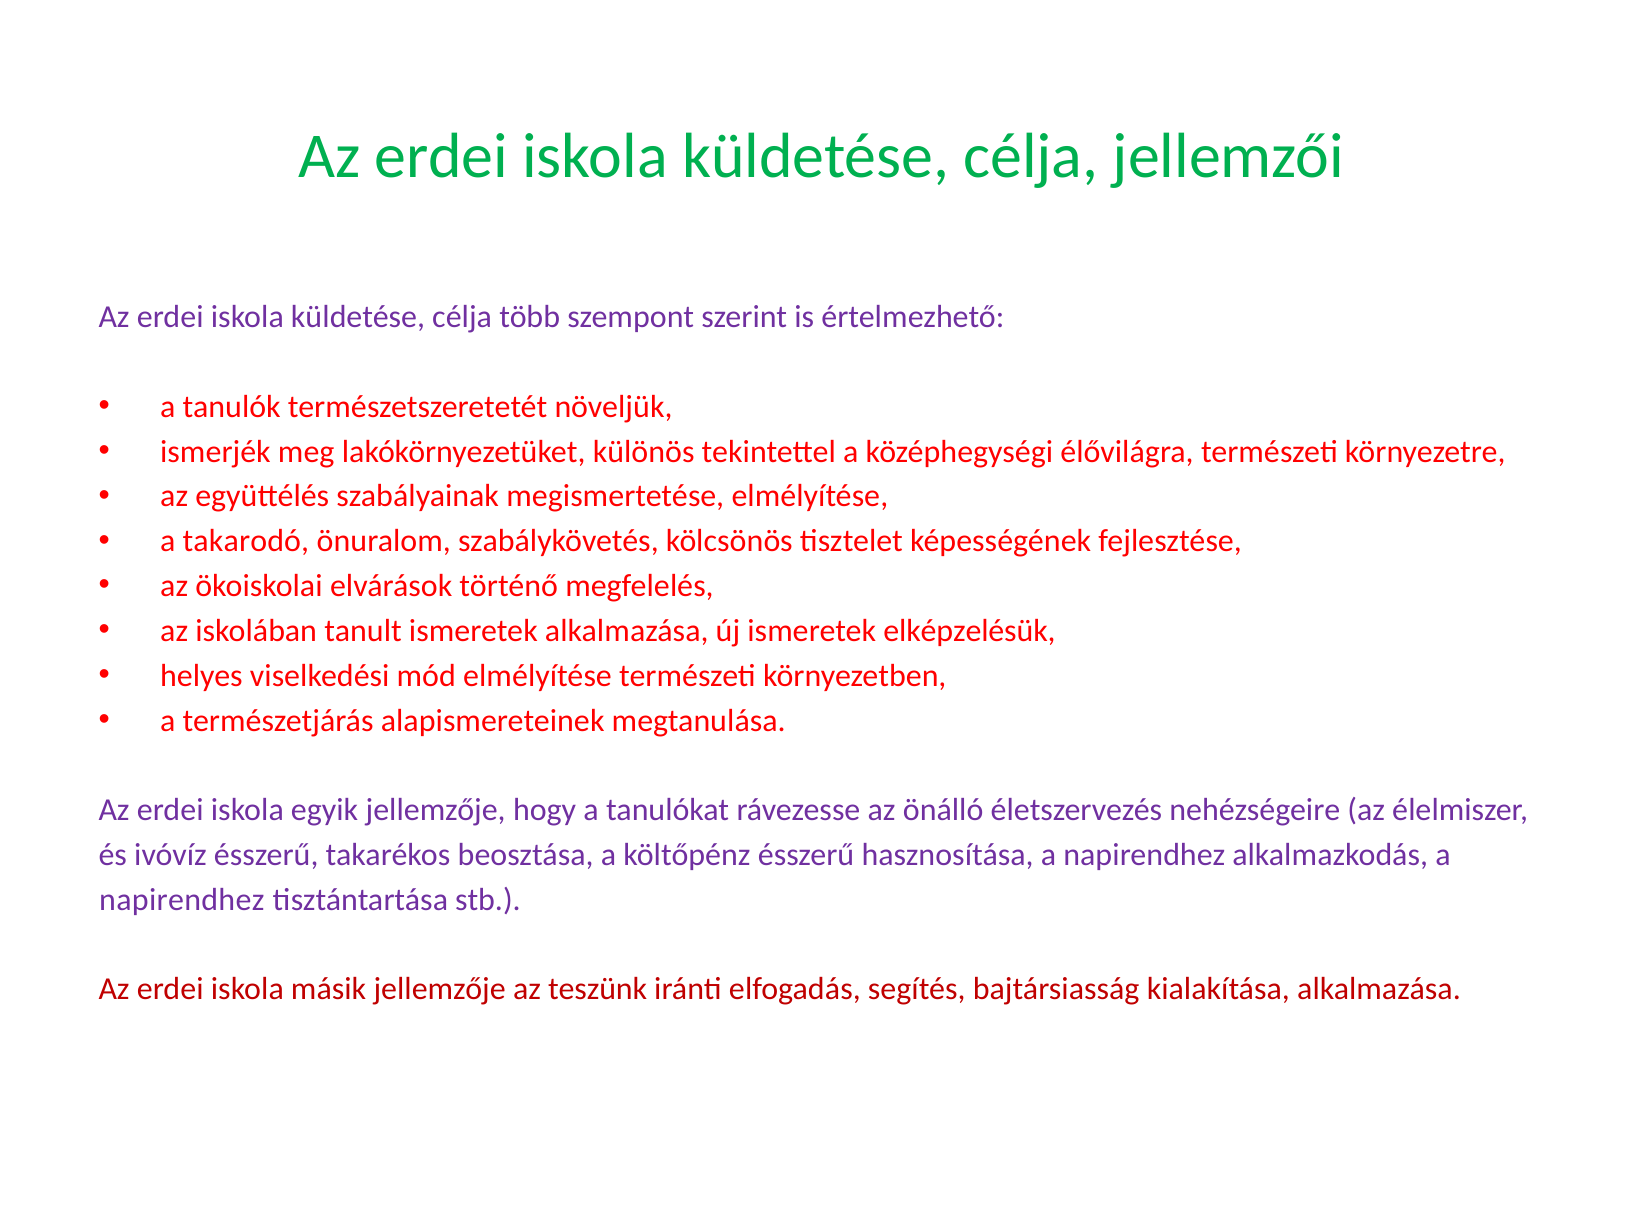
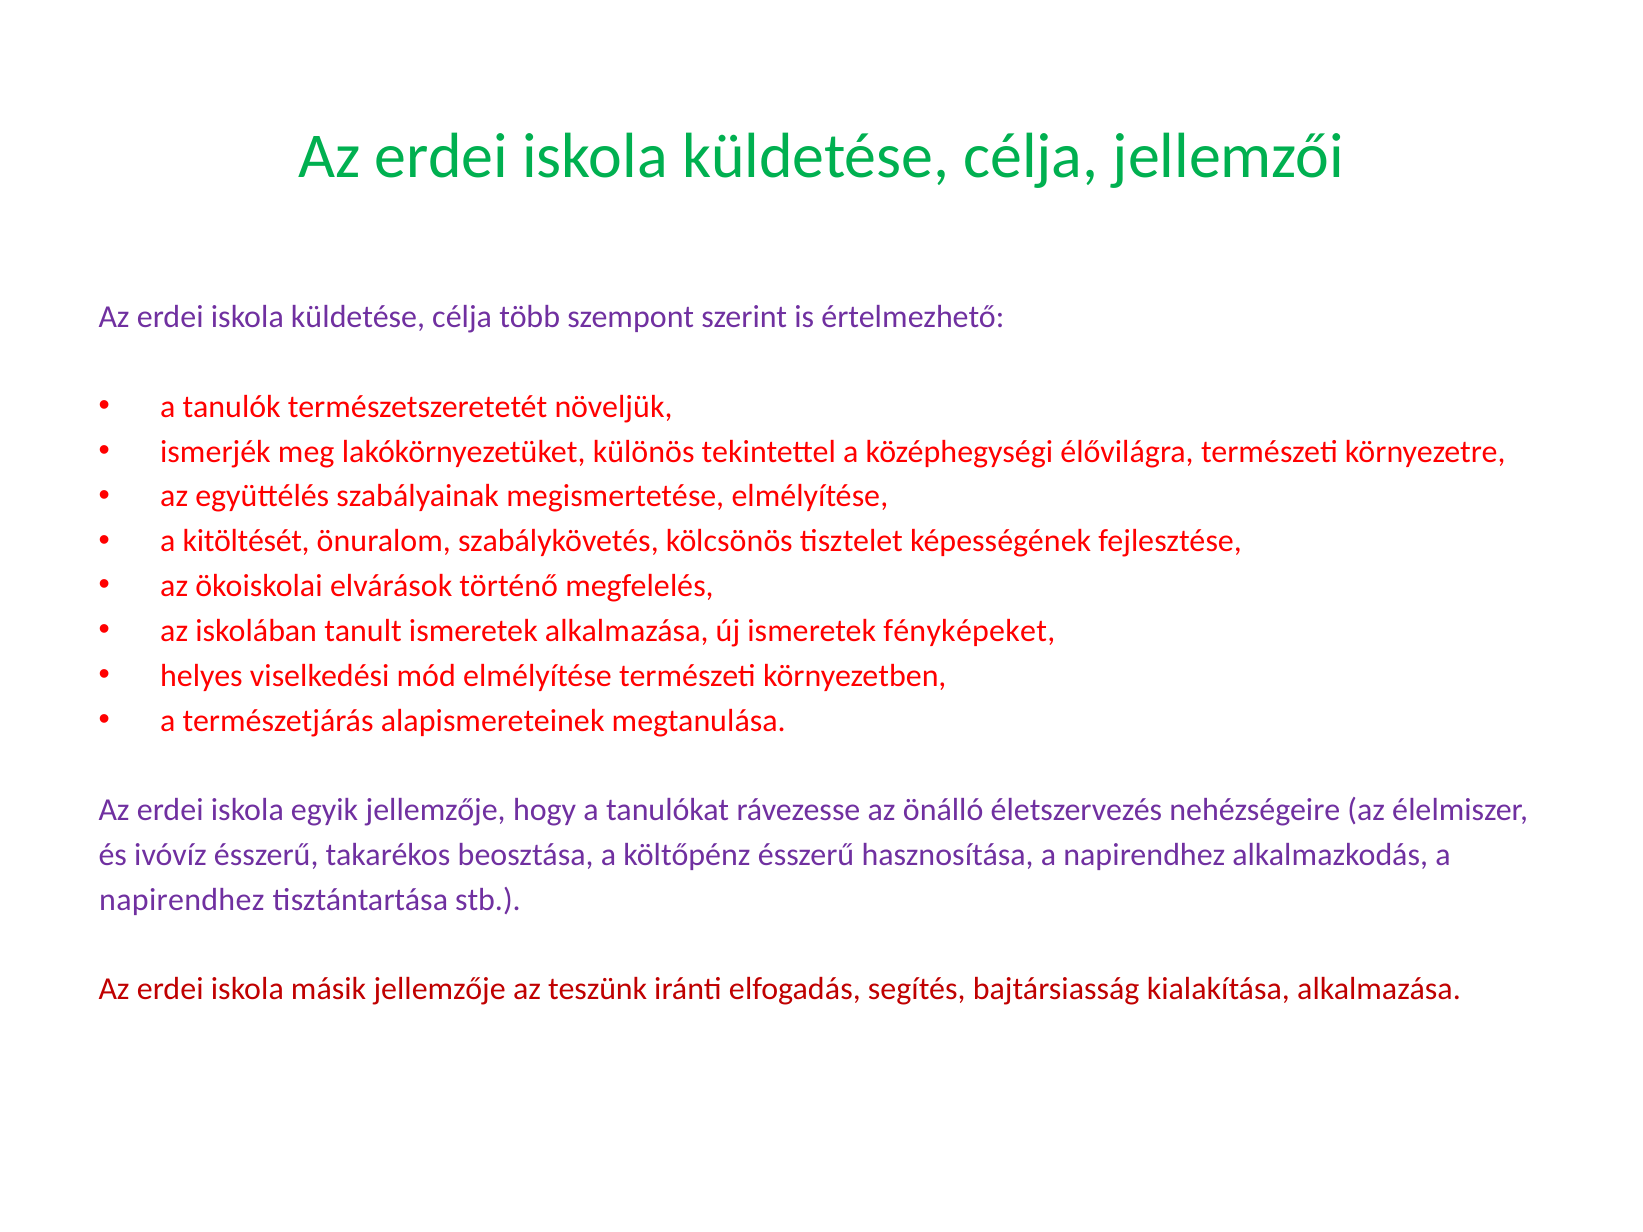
takarodó: takarodó -> kitöltését (246, 541)
elképzelésük: elképzelésük -> fényképeket (969, 631)
